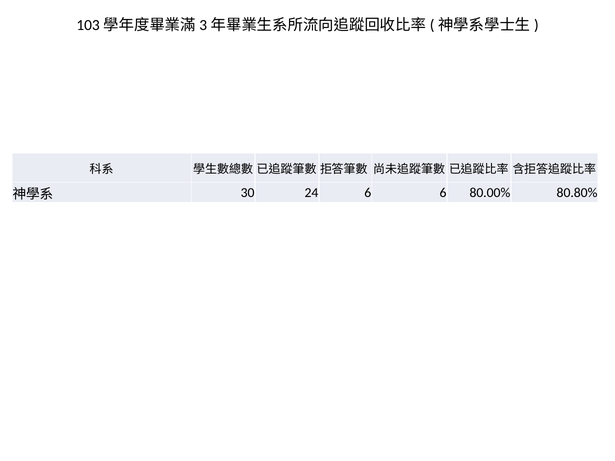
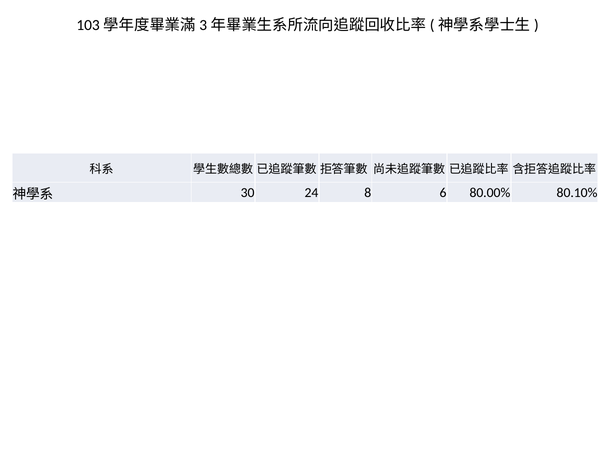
24 6: 6 -> 8 (368, 193)
80.80%: 80.80% -> 80.10% (577, 193)
